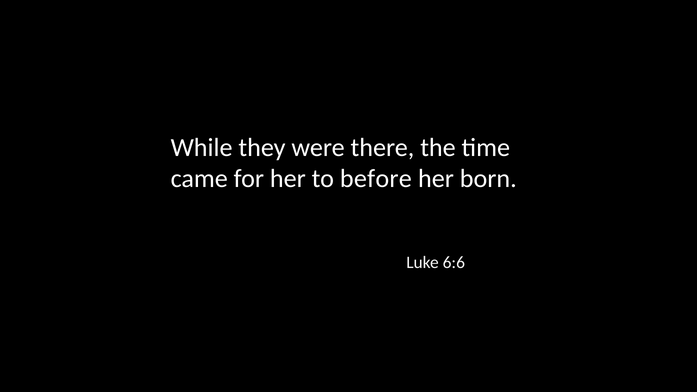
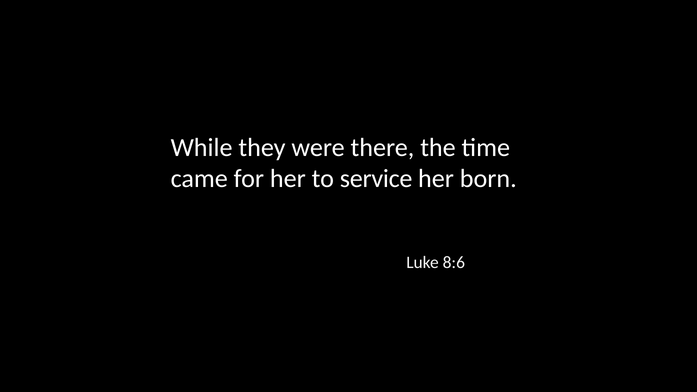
before: before -> service (376, 179)
6:6: 6:6 -> 8:6 (454, 263)
